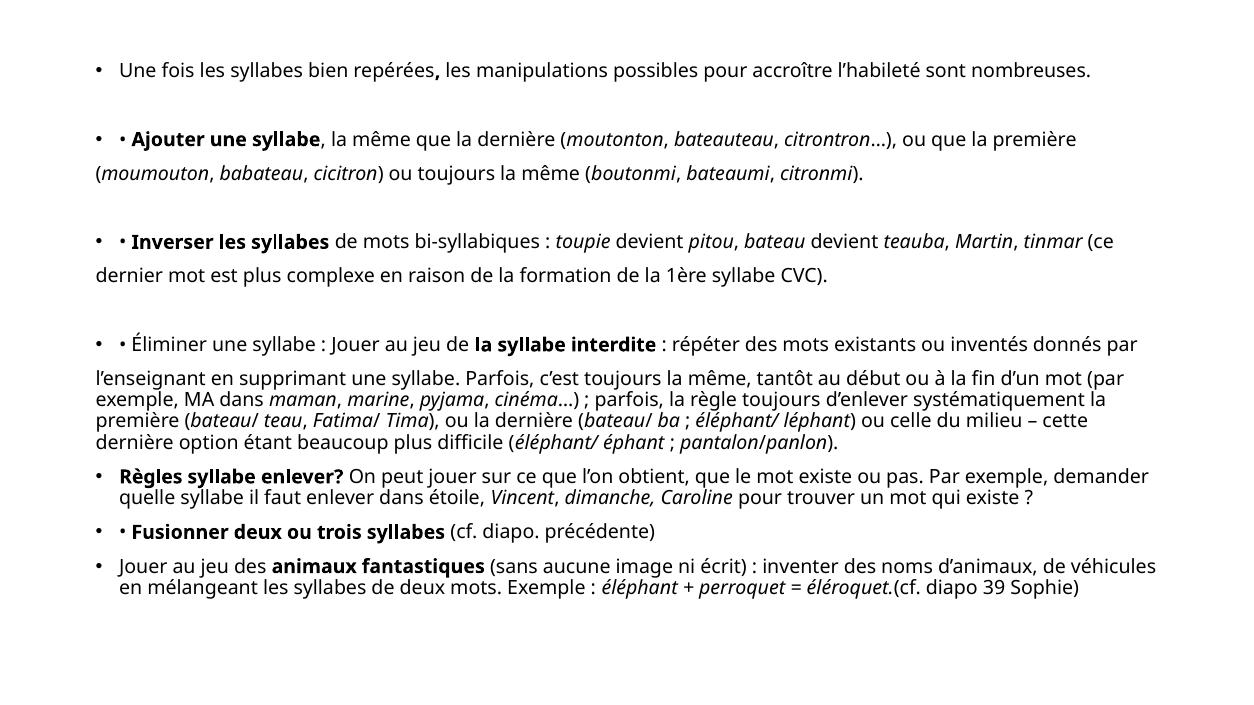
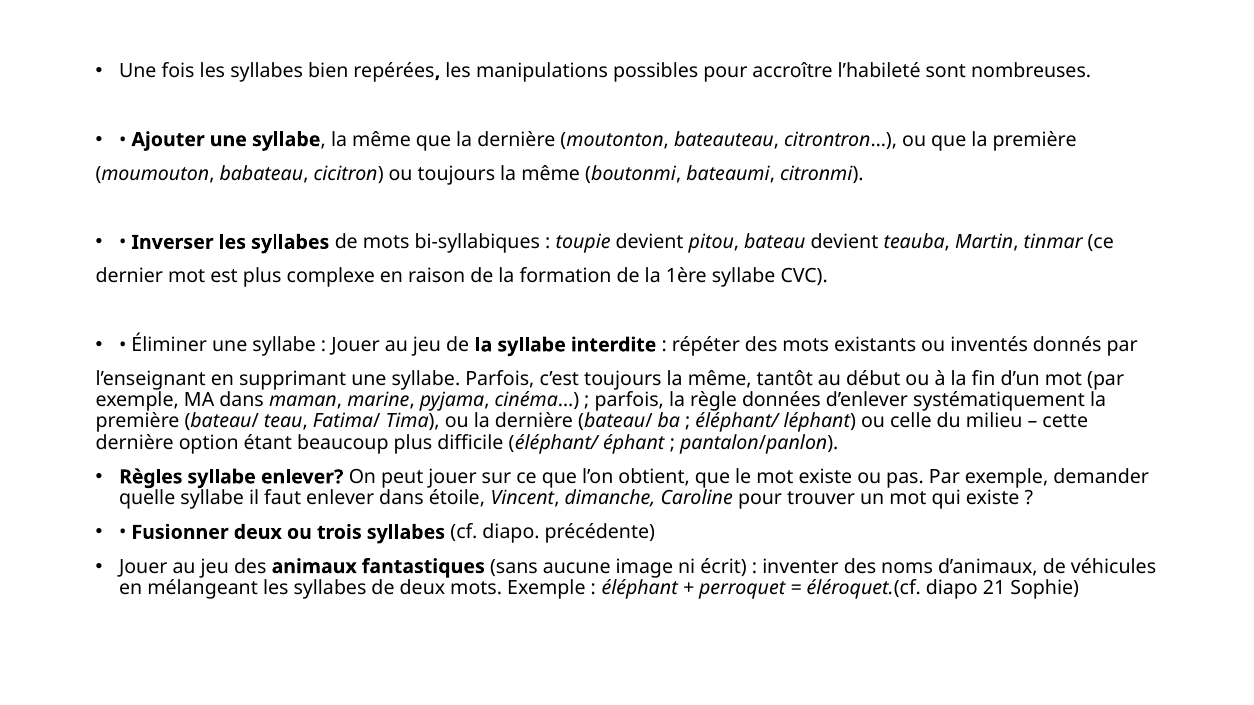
règle toujours: toujours -> données (781, 401)
39: 39 -> 21 (994, 588)
